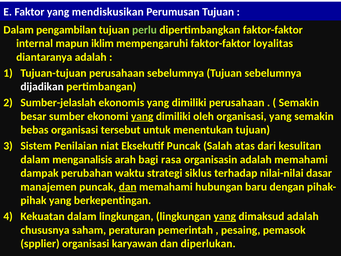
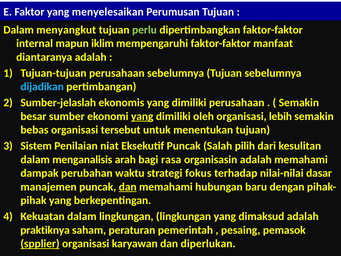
mendiskusikan: mendiskusikan -> menyelesaikan (108, 12)
pengambilan: pengambilan -> menyangkut (66, 30)
loyalitas: loyalitas -> manfaat (273, 43)
dijadikan colour: white -> light blue (42, 87)
organisasi yang: yang -> lebih (280, 116)
atas: atas -> pilih (245, 146)
siklus: siklus -> fokus (198, 173)
yang underline: present -> none (225, 216)
chususnya: chususnya -> praktiknya (45, 230)
spplier underline: none -> present (40, 243)
